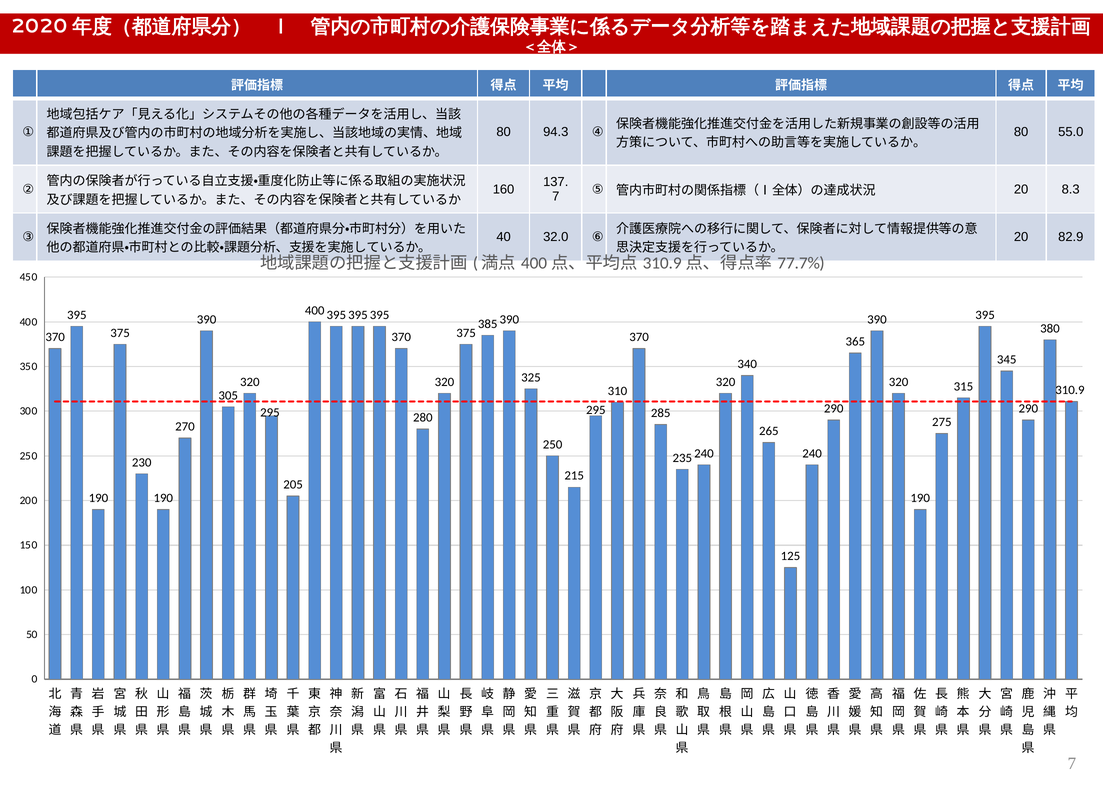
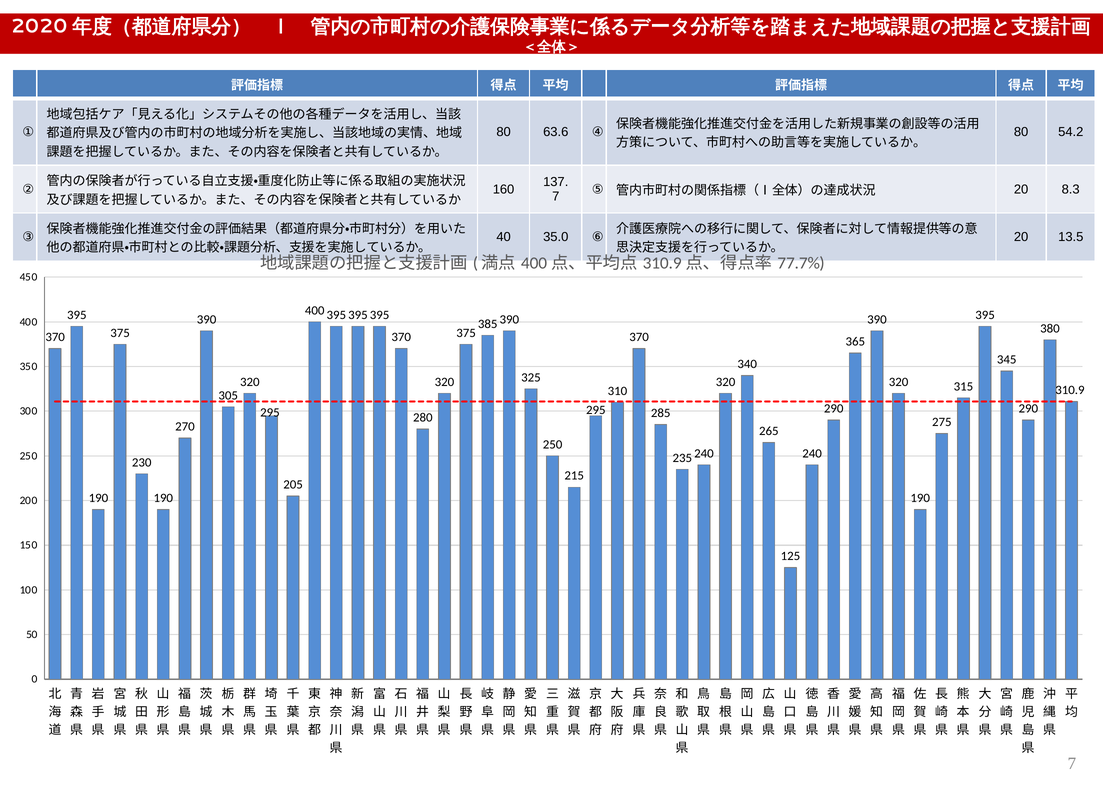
94.3: 94.3 -> 63.6 (556, 132)
55.0: 55.0 -> 54.2 (1071, 132)
32.0: 32.0 -> 35.0 (556, 237)
82.9: 82.9 -> 13.5 (1071, 237)
